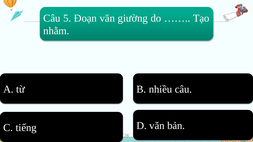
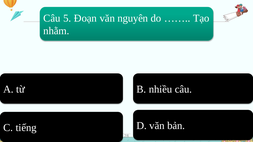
giường: giường -> nguyên (133, 18)
